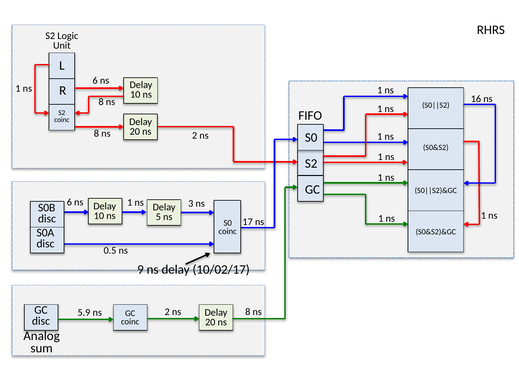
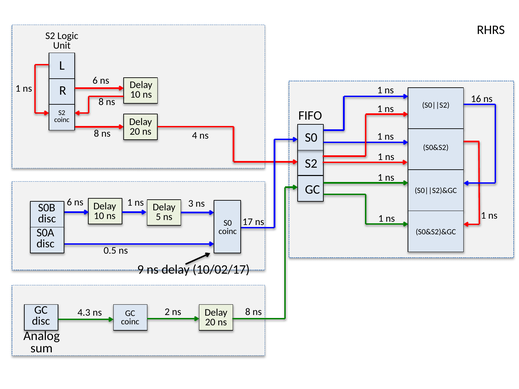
8 ns 2: 2 -> 4 (195, 136)
5.9: 5.9 -> 4.3 (84, 313)
